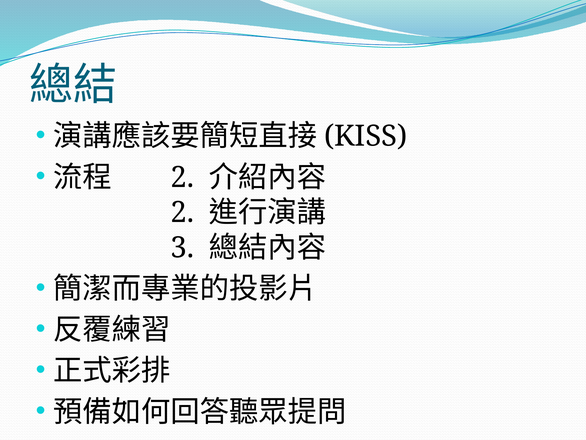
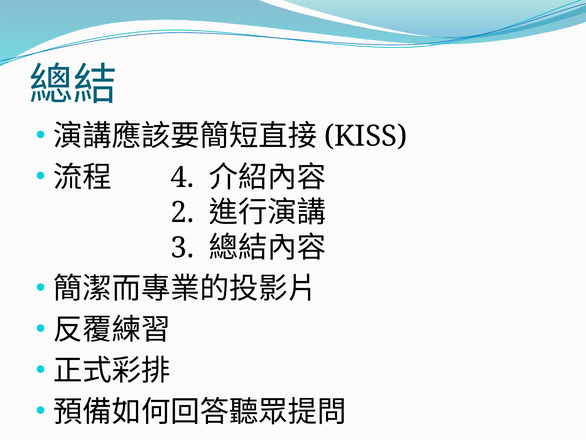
2: 2 -> 4 (182, 177)
